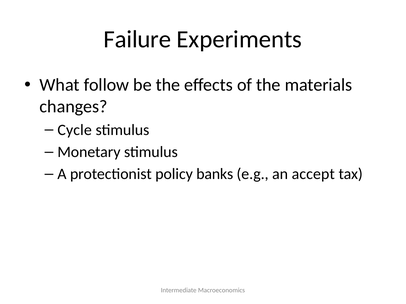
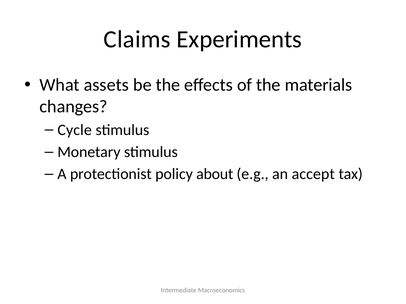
Failure: Failure -> Claims (137, 39)
follow: follow -> assets (106, 85)
banks: banks -> about (215, 174)
